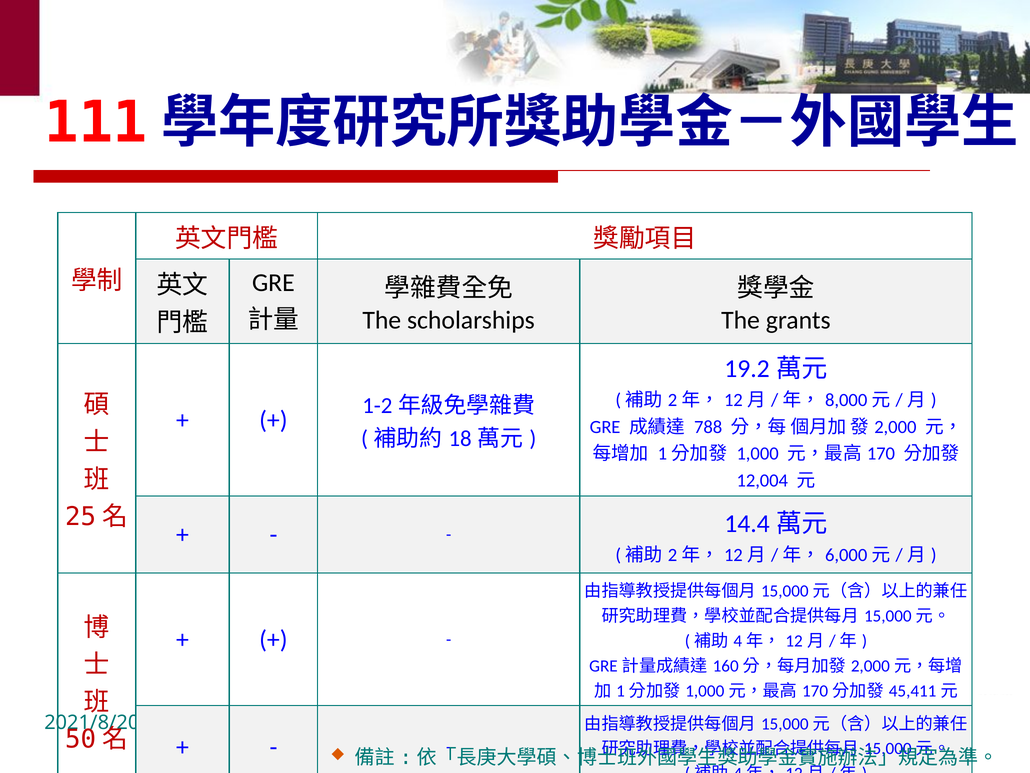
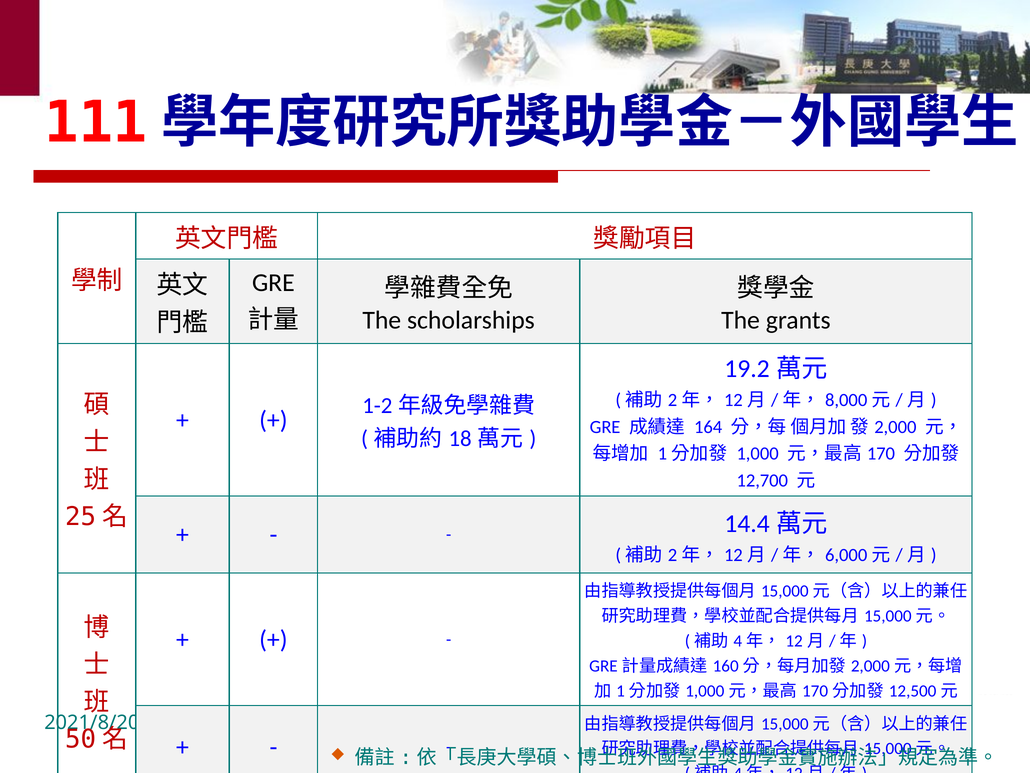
788: 788 -> 164 (708, 427)
12,004: 12,004 -> 12,700 (762, 480)
45,411: 45,411 -> 12,500 (913, 690)
